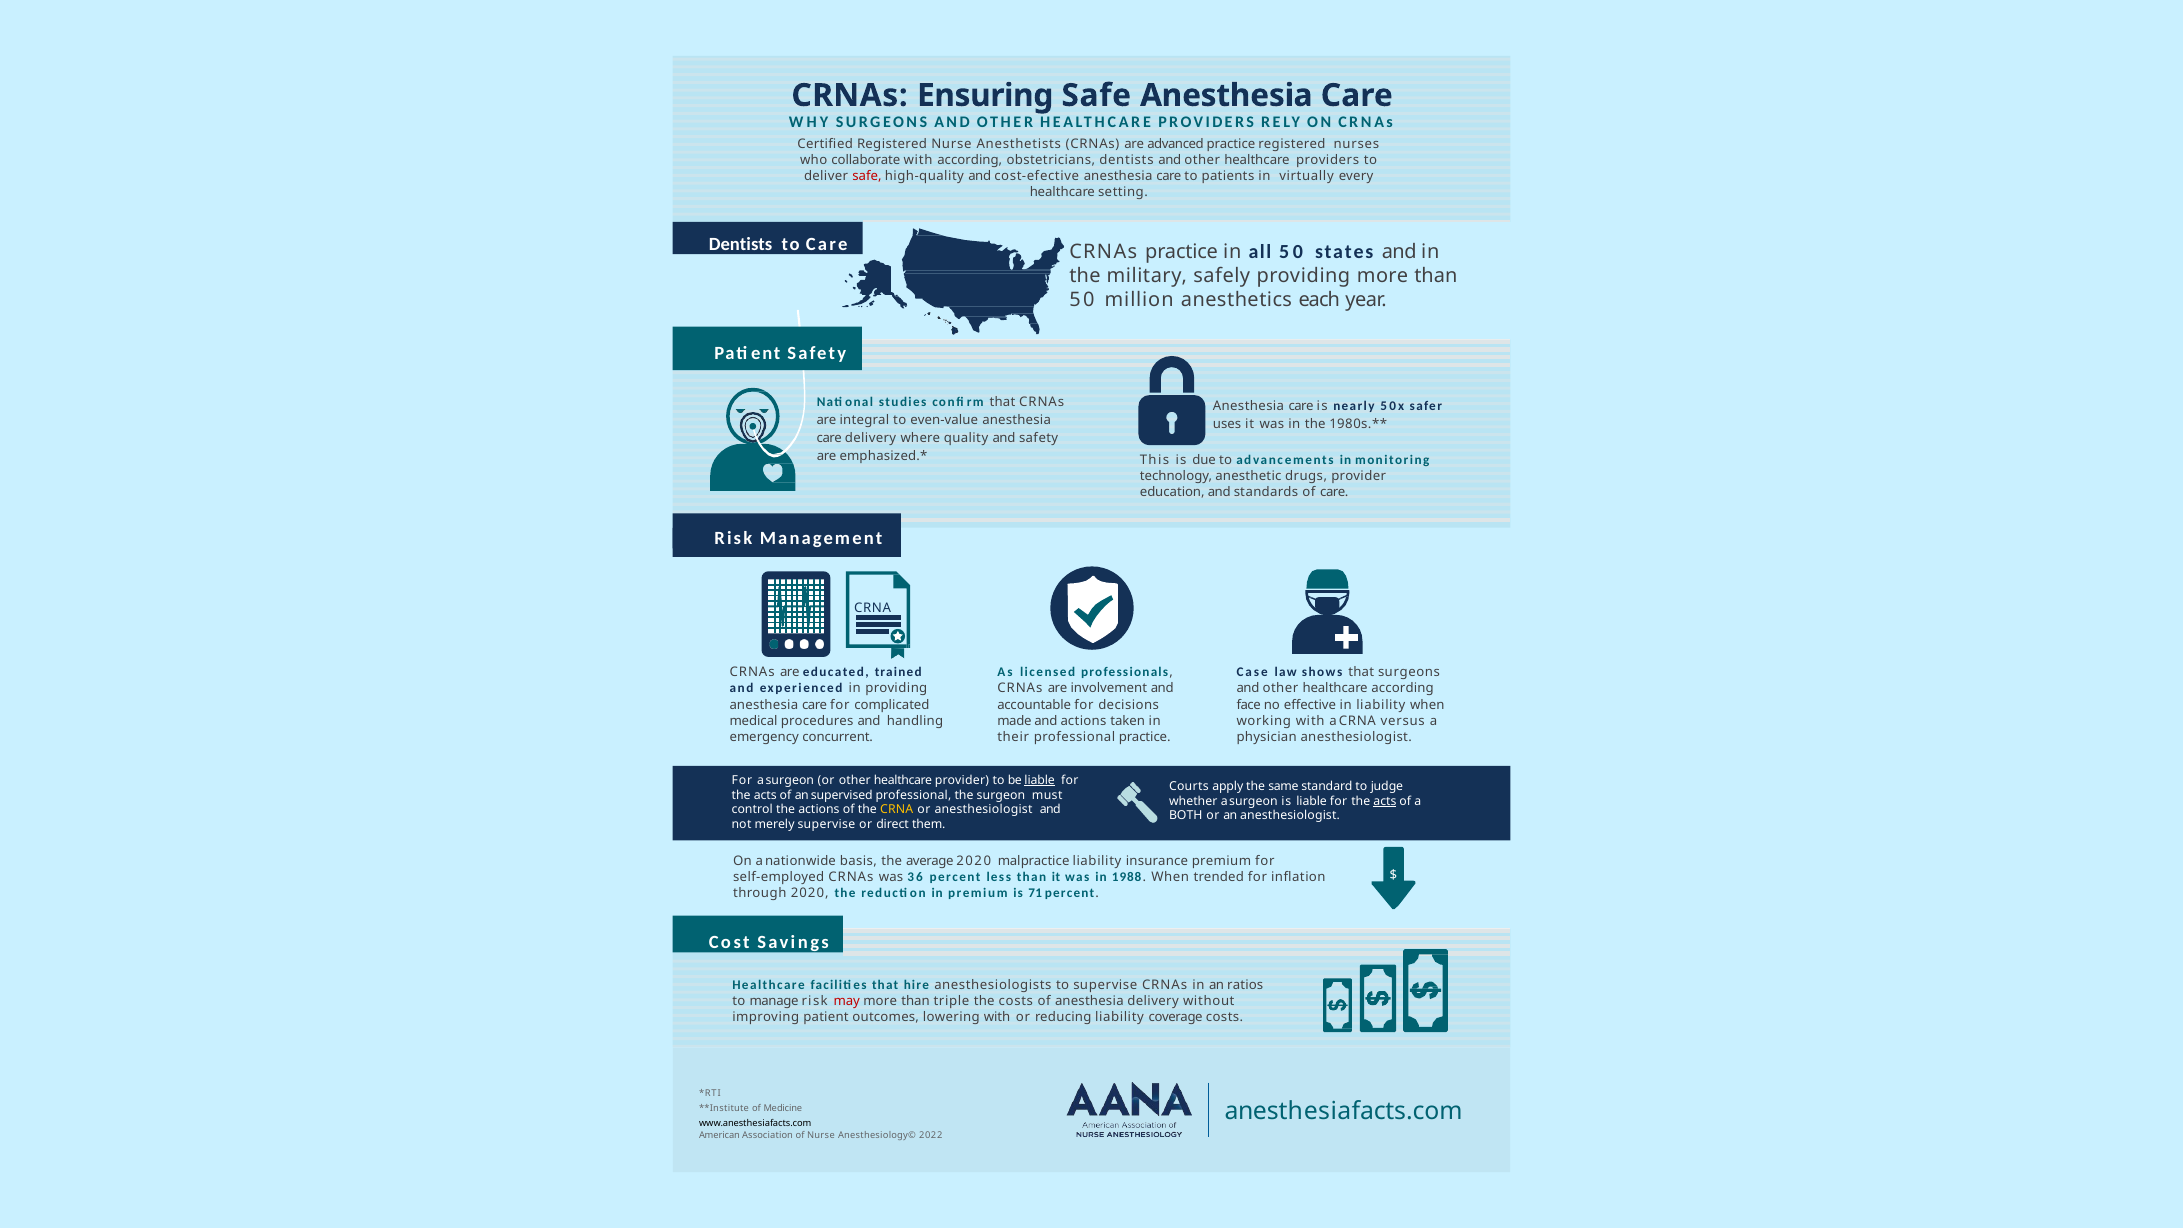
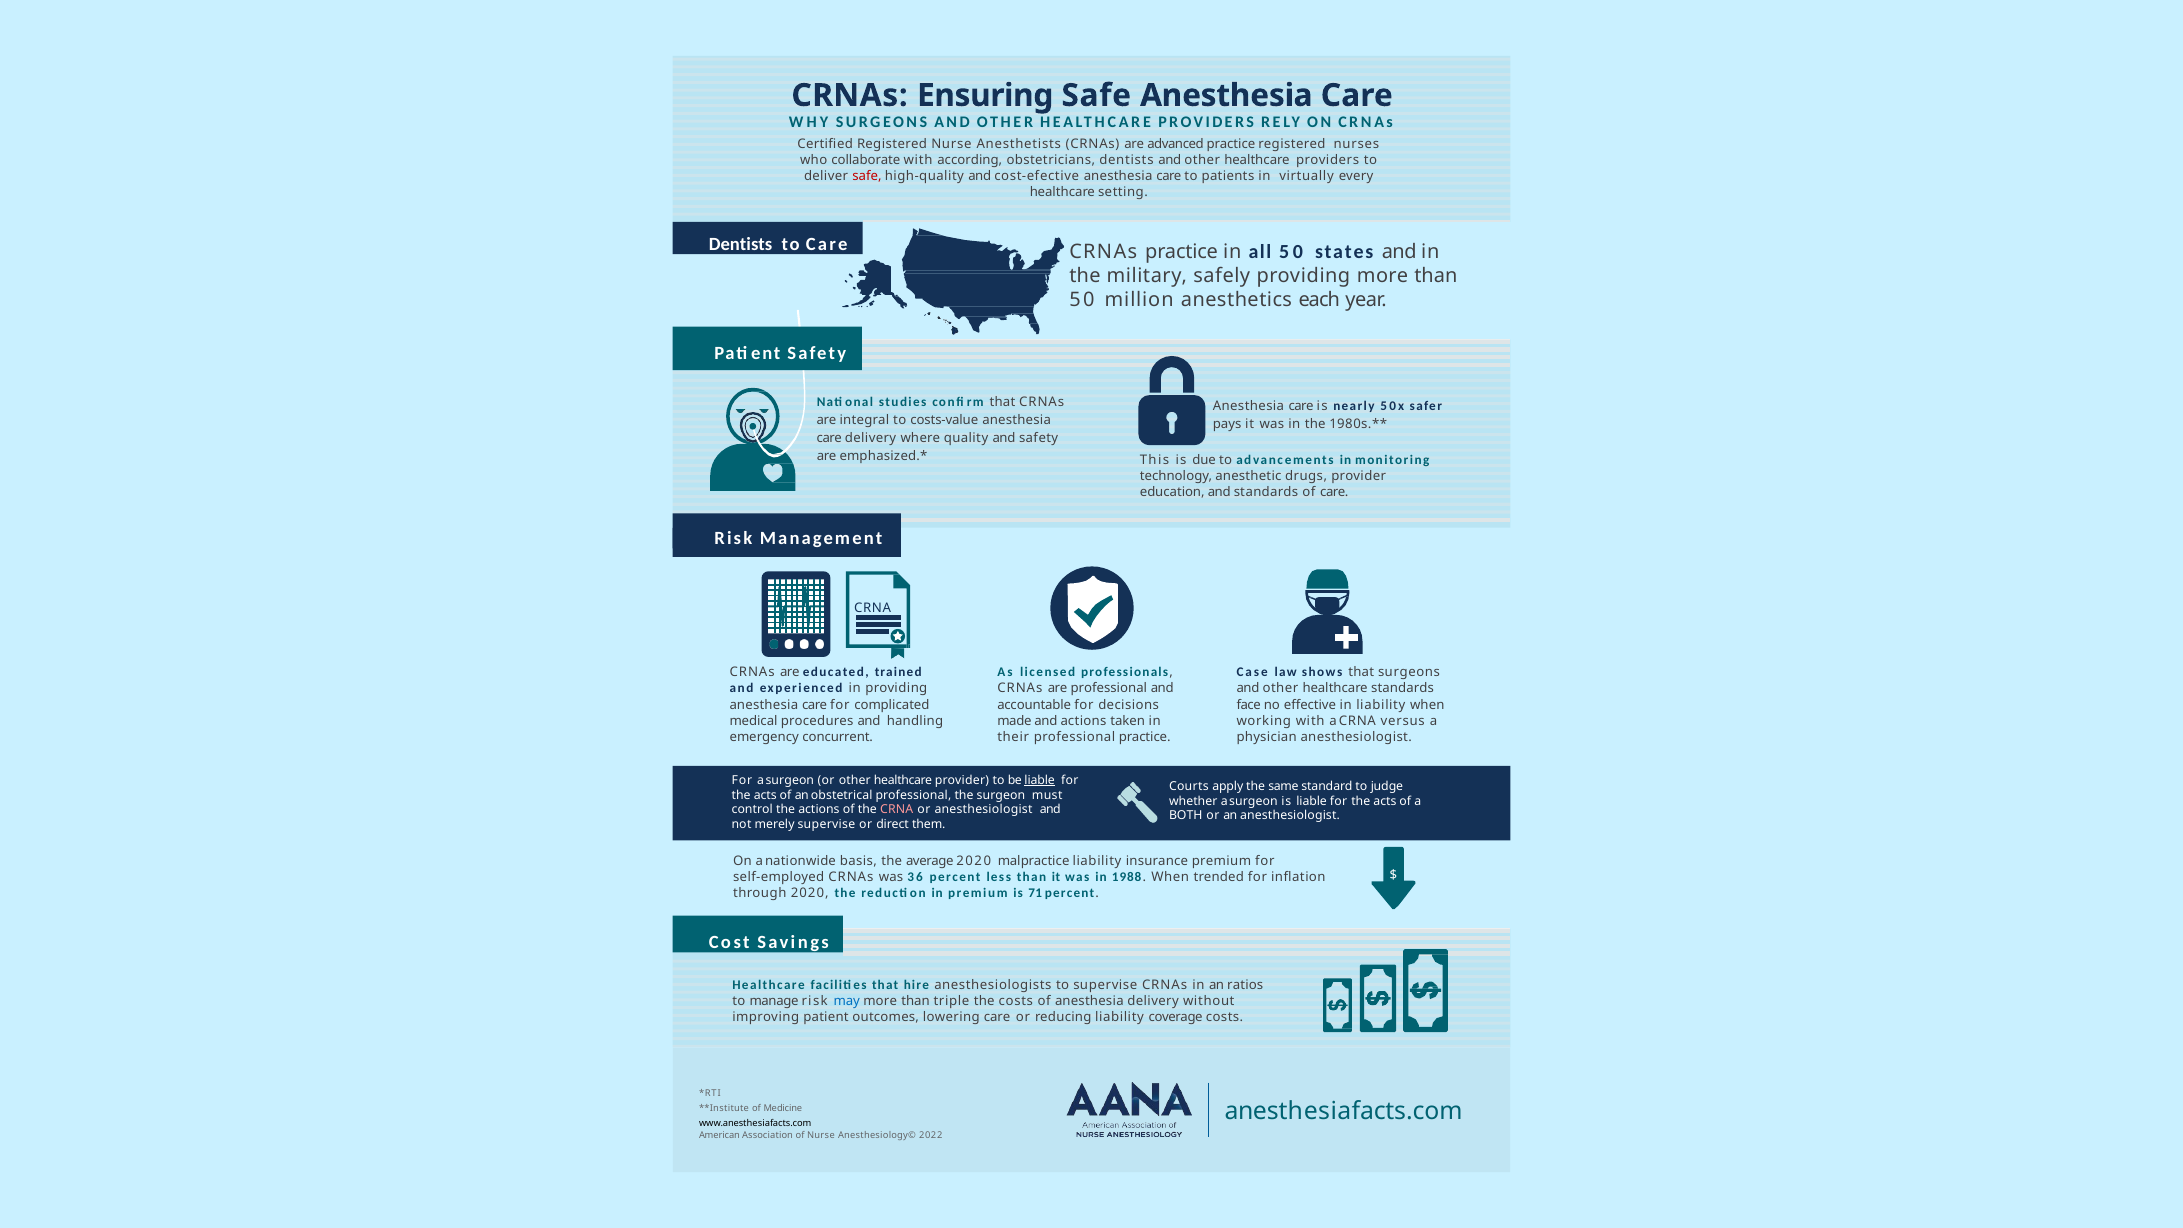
even-value: even-value -> costs-value (944, 421)
uses: uses -> pays (1227, 424)
are involvement: involvement -> professional (1109, 689)
healthcare according: according -> standards (1403, 689)
supervised: supervised -> obstetrical (842, 795)
acts underline: present -> none (1385, 801)
CRNA colour: yellow -> pink (897, 810)
may colour: red -> blue (847, 1001)
lowering with: with -> care (997, 1017)
